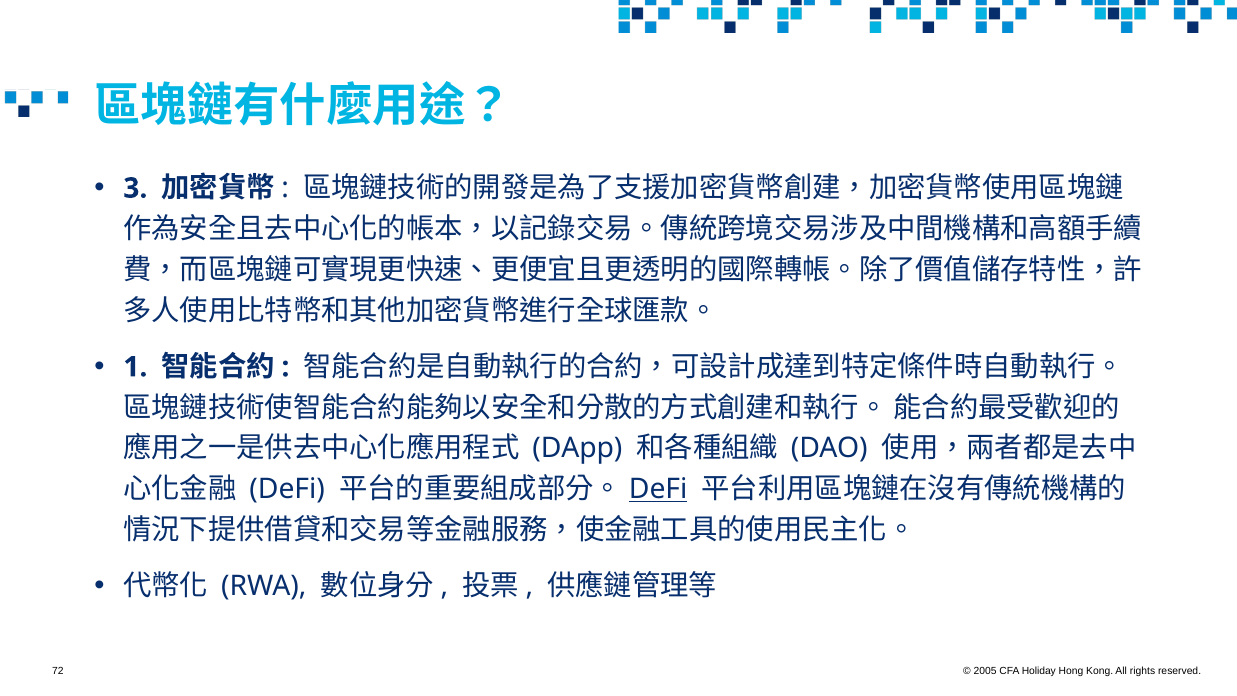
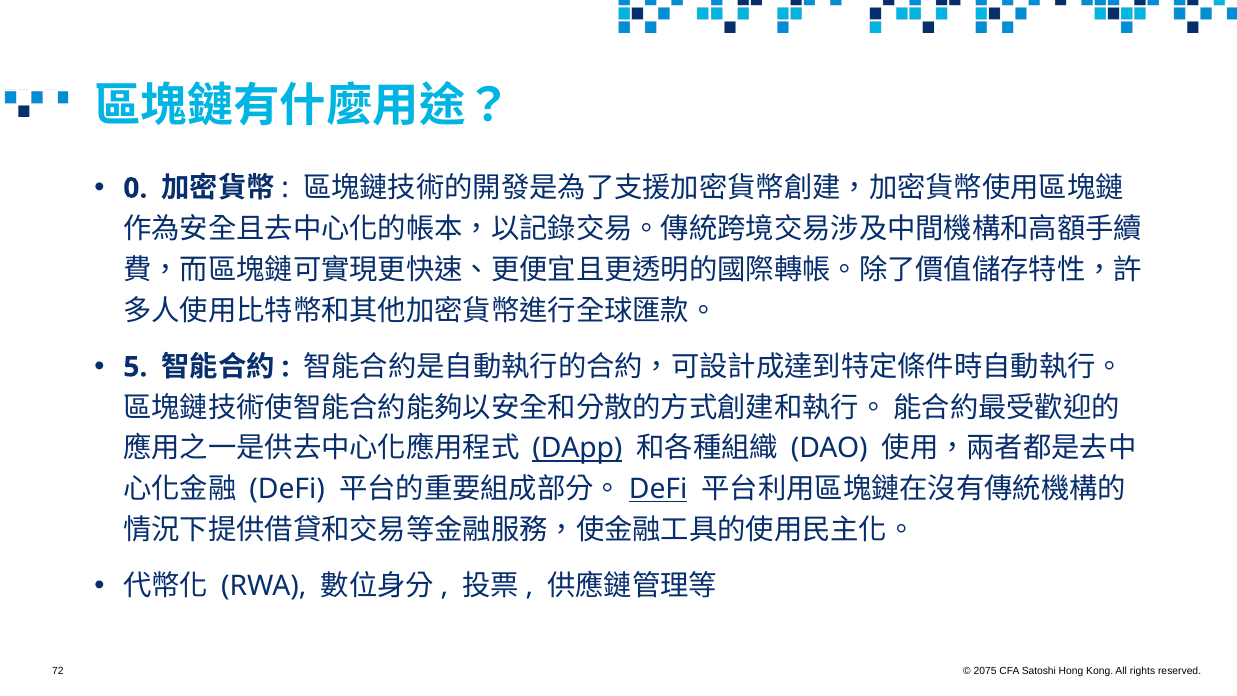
3: 3 -> 0 (135, 188)
1: 1 -> 5 (135, 367)
DApp underline: none -> present (577, 448)
2005: 2005 -> 2075 (985, 671)
Holiday: Holiday -> Satoshi (1039, 671)
